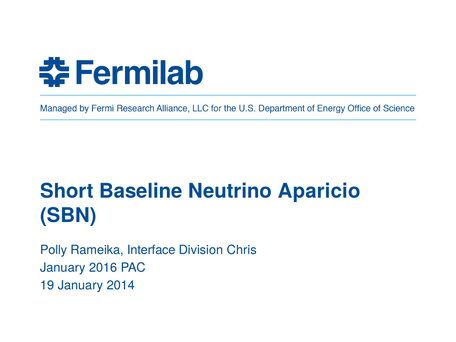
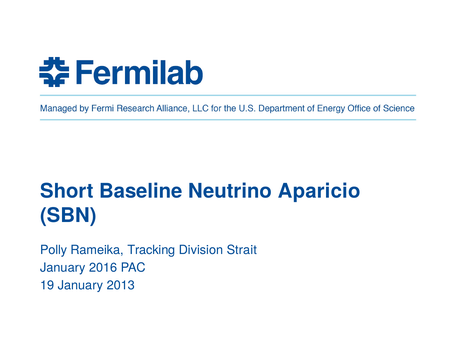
Interface: Interface -> Tracking (151, 250)
Chris: Chris -> Strait (242, 250)
2014: 2014 -> 2013 (121, 285)
